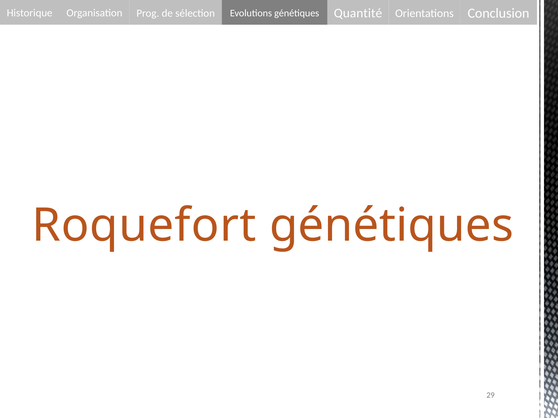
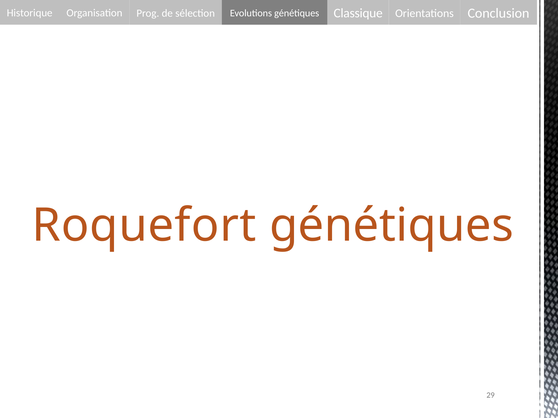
Quantité: Quantité -> Classique (358, 13)
